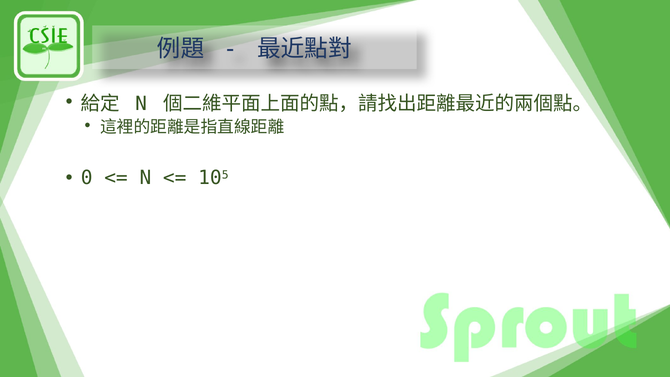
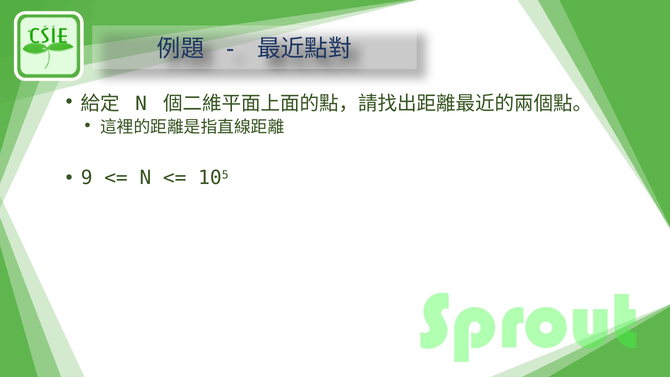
0: 0 -> 9 (87, 178)
